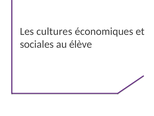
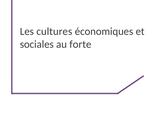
élève: élève -> forte (80, 44)
